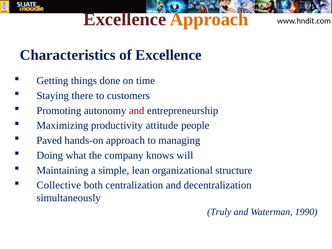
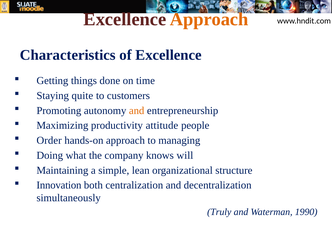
there: there -> quite (82, 96)
and colour: red -> orange (137, 111)
Paved: Paved -> Order (49, 140)
Collective: Collective -> Innovation (59, 185)
